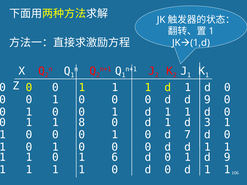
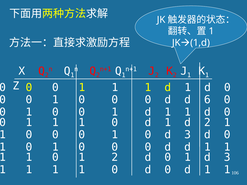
d d 9: 9 -> 6 (207, 100)
8: 8 -> 1 (82, 123)
d 3: 3 -> 2 (207, 123)
0 d 7: 7 -> 3 (188, 135)
1 6: 6 -> 2 (115, 158)
1 d 9: 9 -> 3 (227, 158)
